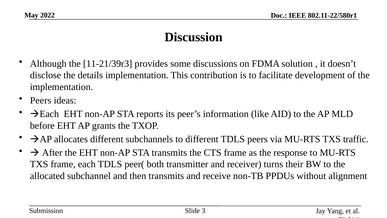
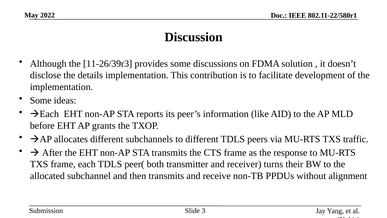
11-21/39r3: 11-21/39r3 -> 11-26/39r3 (108, 63)
Peers: Peers -> Some (41, 100)
